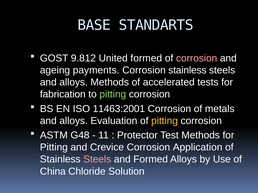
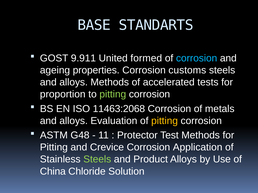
9.812: 9.812 -> 9.911 (83, 58)
corrosion colour: pink -> light blue (197, 58)
payments: payments -> properties (96, 70)
Corrosion stainless: stainless -> customs (187, 70)
fabrication: fabrication -> proportion (63, 94)
11463:2001: 11463:2001 -> 11463:2068 (119, 109)
Steels colour: pink -> light green (97, 160)
and Formed: Formed -> Product (151, 160)
